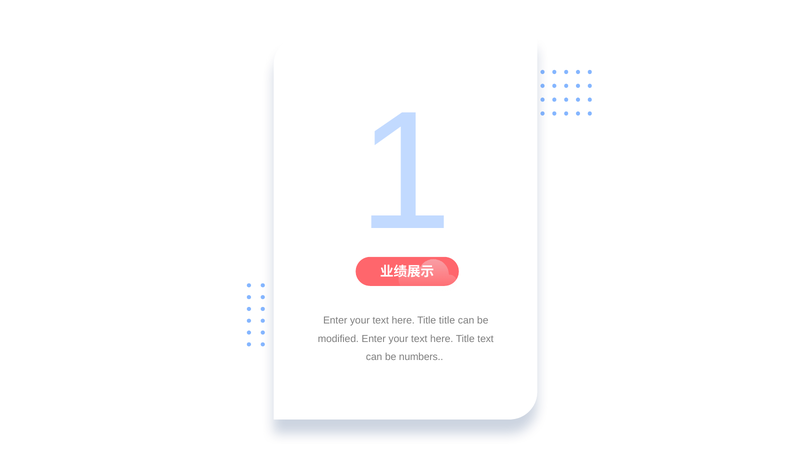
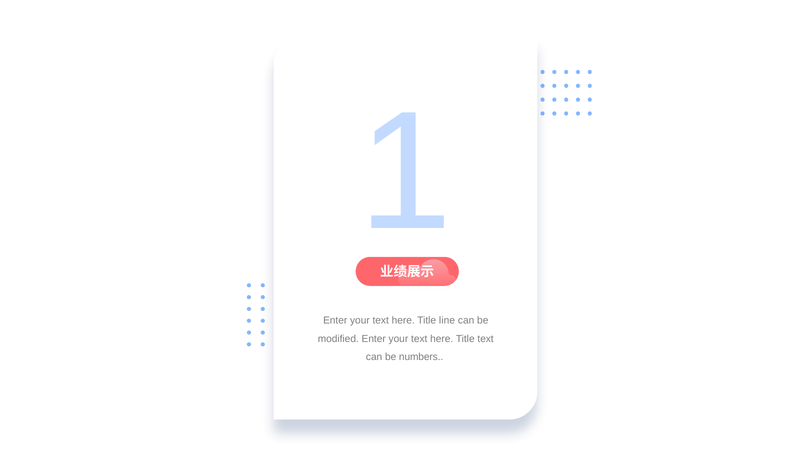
Title title: title -> line (447, 321)
